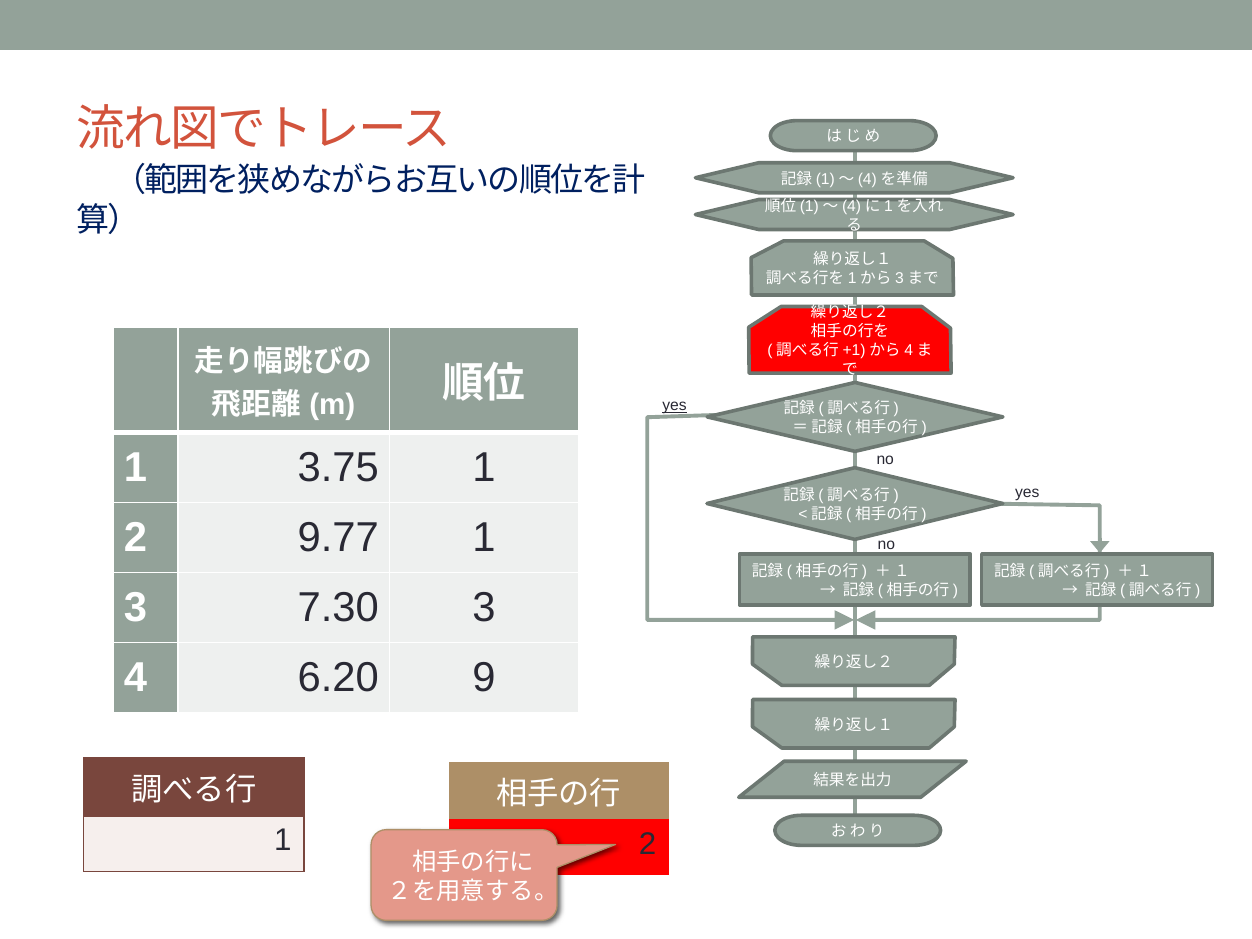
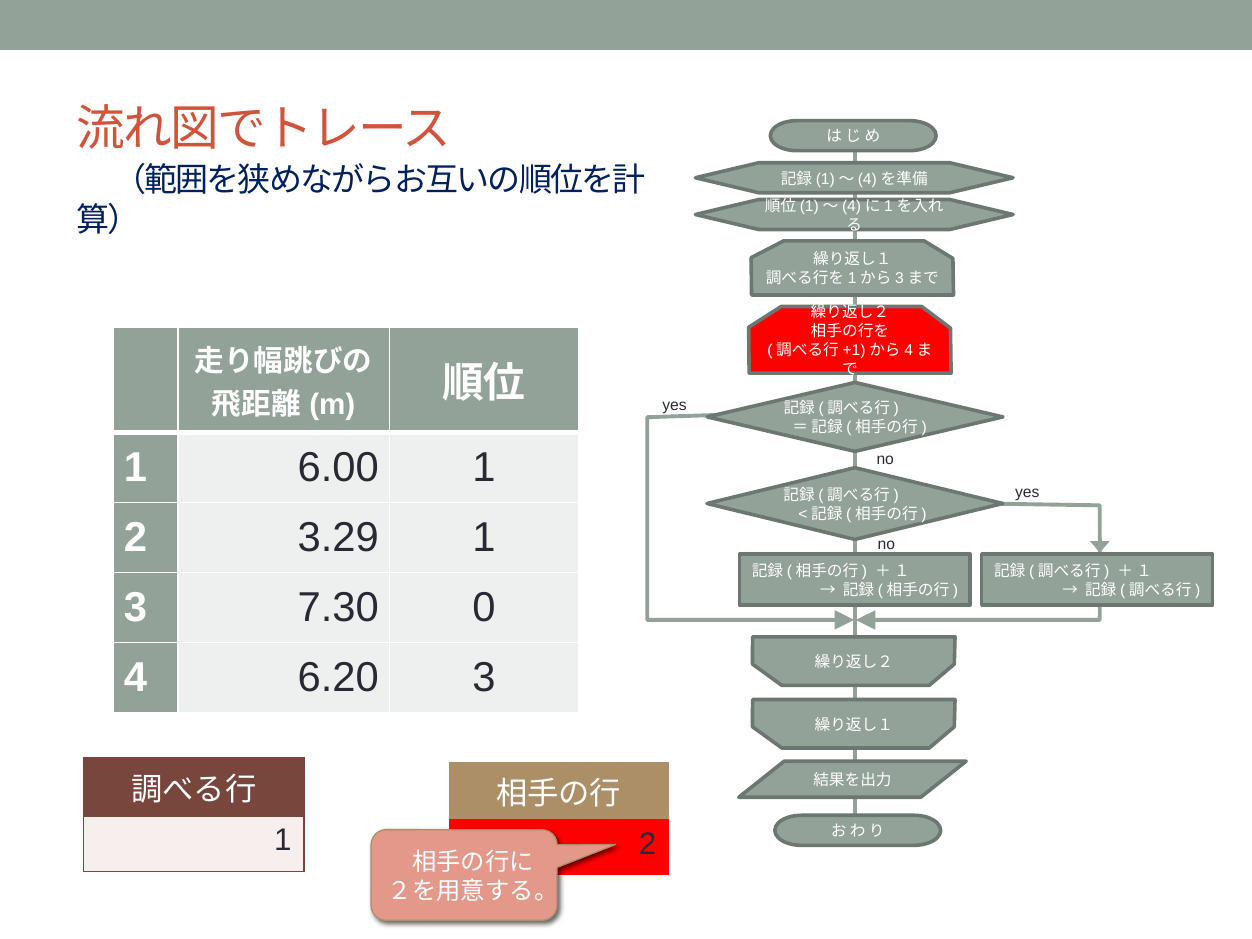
yes underline: present -> none (675, 405)
3.75: 3.75 -> 6.00 (338, 468)
9.77: 9.77 -> 3.29 (338, 538)
7.30 3: 3 -> 0 (484, 608)
6.20 9: 9 -> 3 (484, 678)
